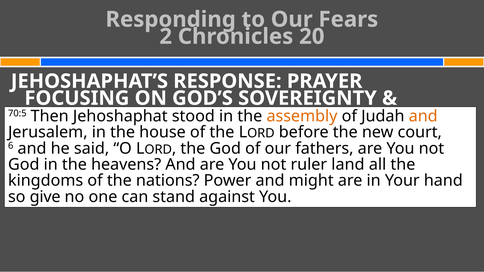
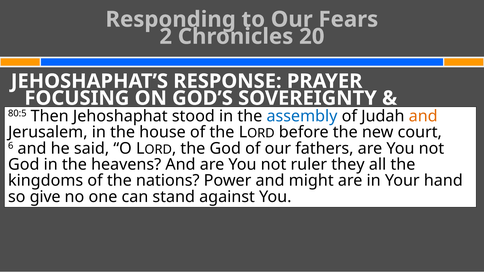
70:5: 70:5 -> 80:5 (17, 114)
assembly colour: orange -> blue (302, 116)
land: land -> they (348, 165)
